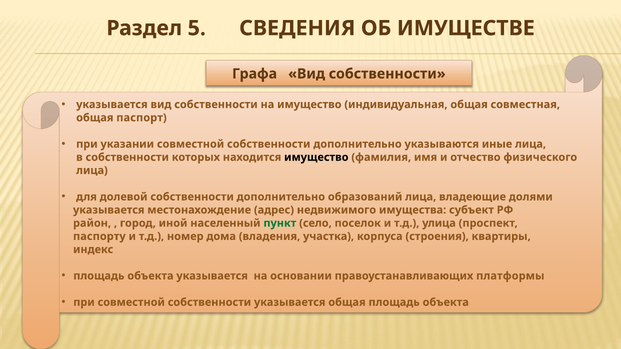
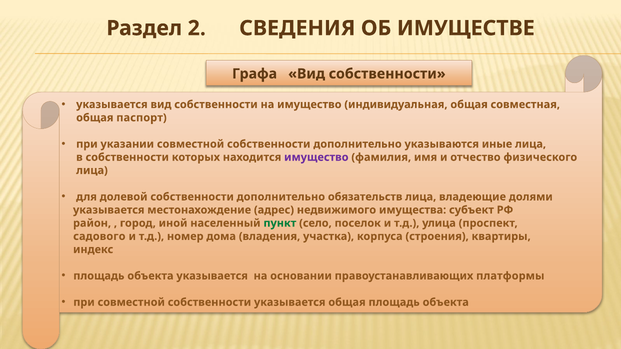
5: 5 -> 2 (197, 28)
имущество colour: black -> purple (316, 157)
образований: образований -> обязательств (365, 197)
паспорту: паспорту -> садового (99, 237)
